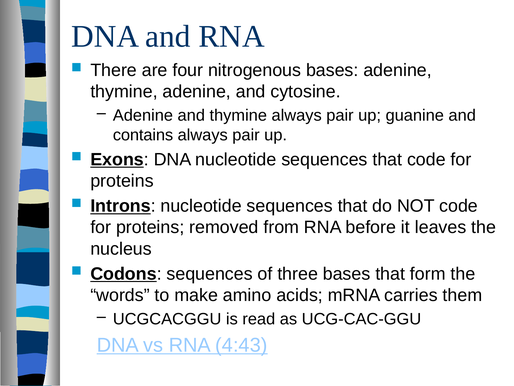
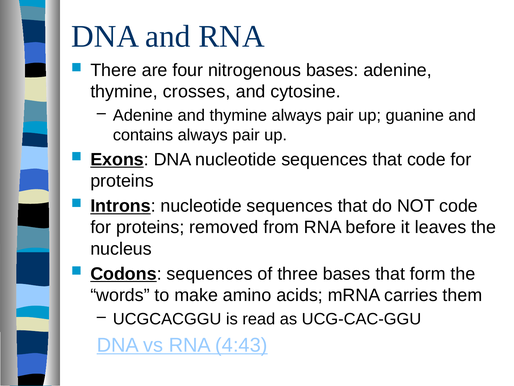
thymine adenine: adenine -> crosses (197, 92)
